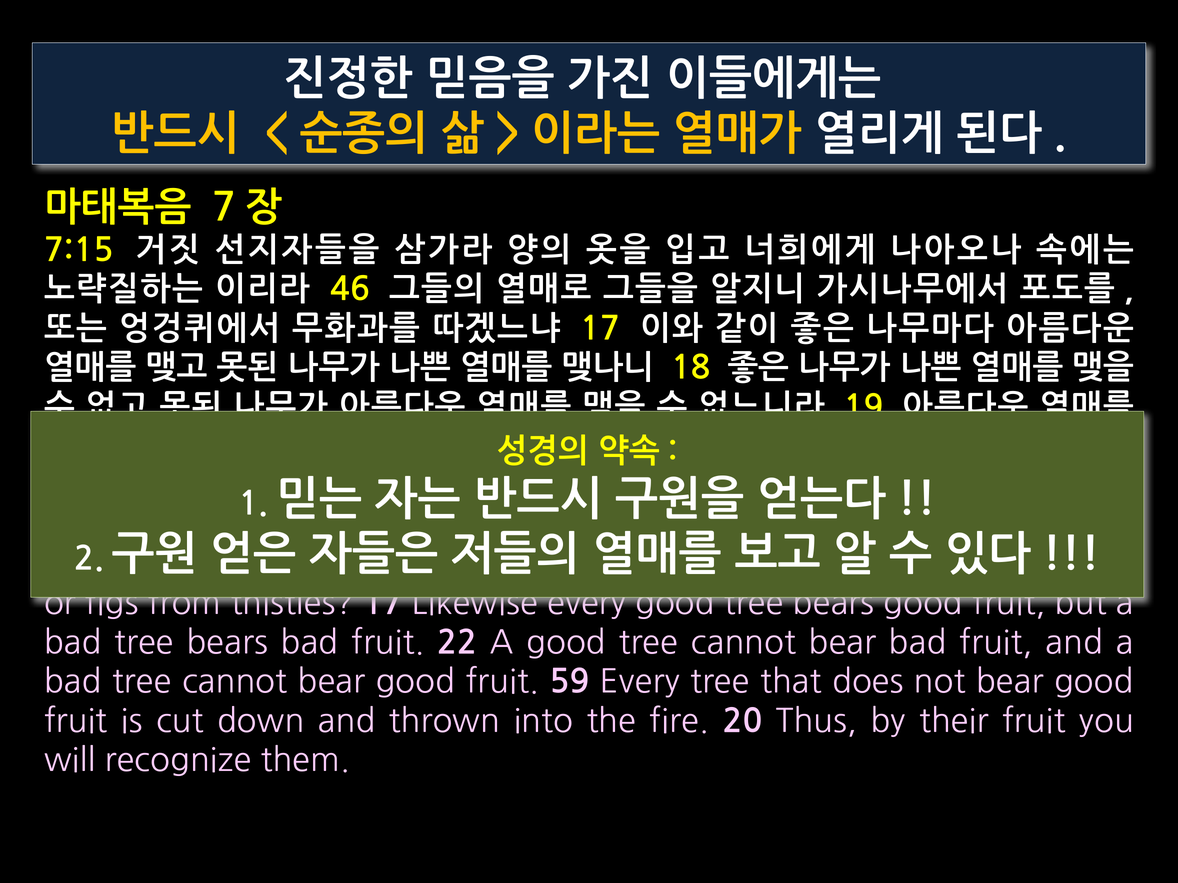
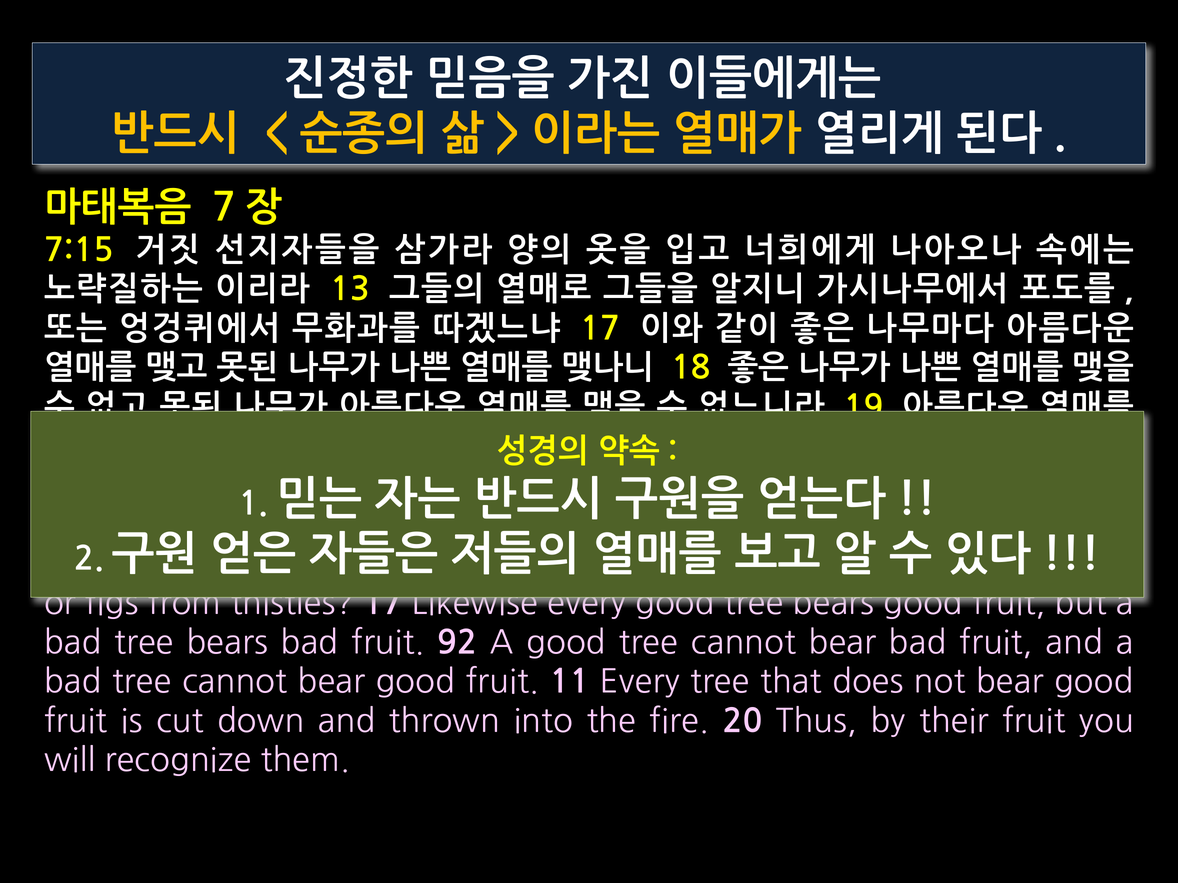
46: 46 -> 13 (350, 290)
22: 22 -> 92 (457, 643)
59: 59 -> 11 (570, 683)
